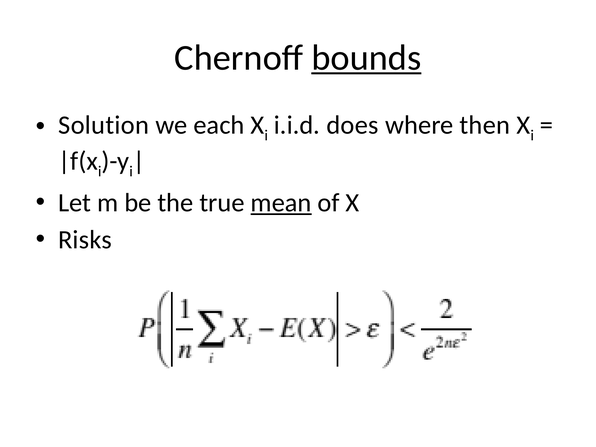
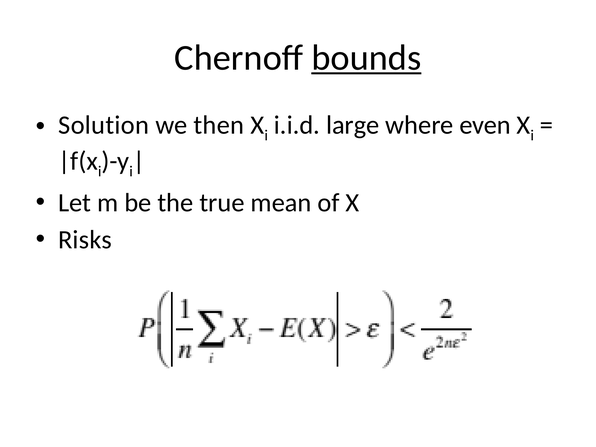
each: each -> then (219, 125)
does: does -> large (353, 125)
then: then -> even (485, 125)
mean underline: present -> none (281, 203)
